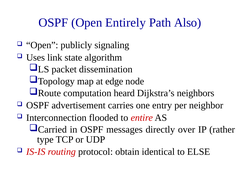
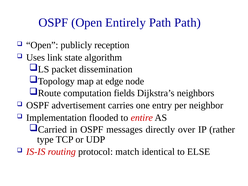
Path Also: Also -> Path (188, 23)
signaling: signaling -> reception (112, 45)
heard: heard -> fields (124, 93)
Interconnection: Interconnection -> Implementation (56, 118)
obtain: obtain -> match (127, 152)
